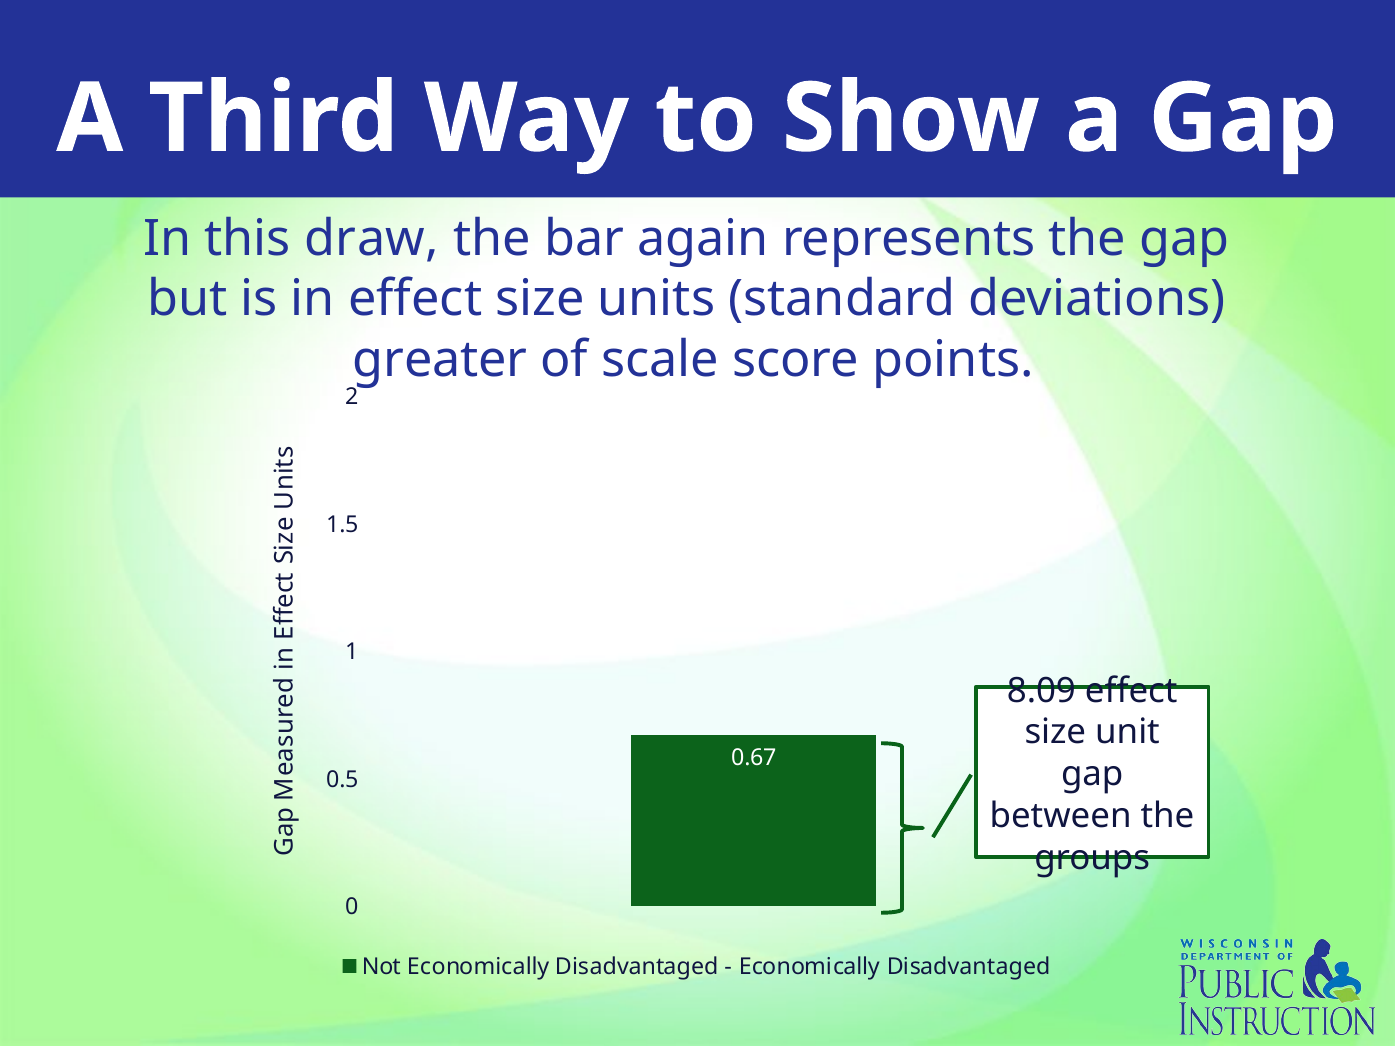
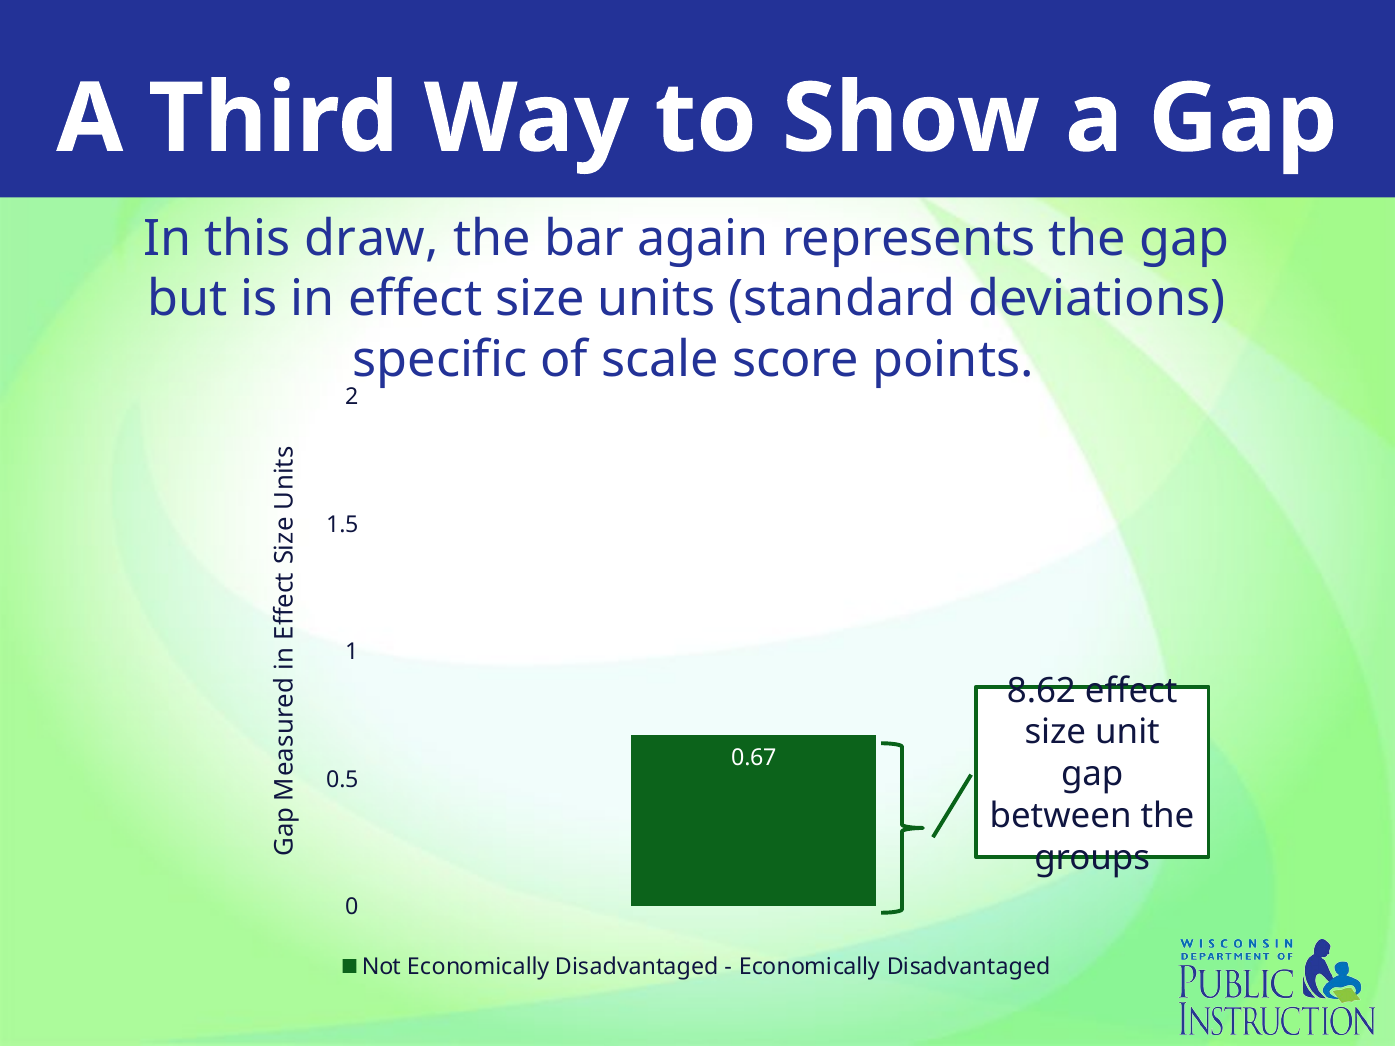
greater: greater -> specific (440, 360)
8.09: 8.09 -> 8.62 (1041, 691)
